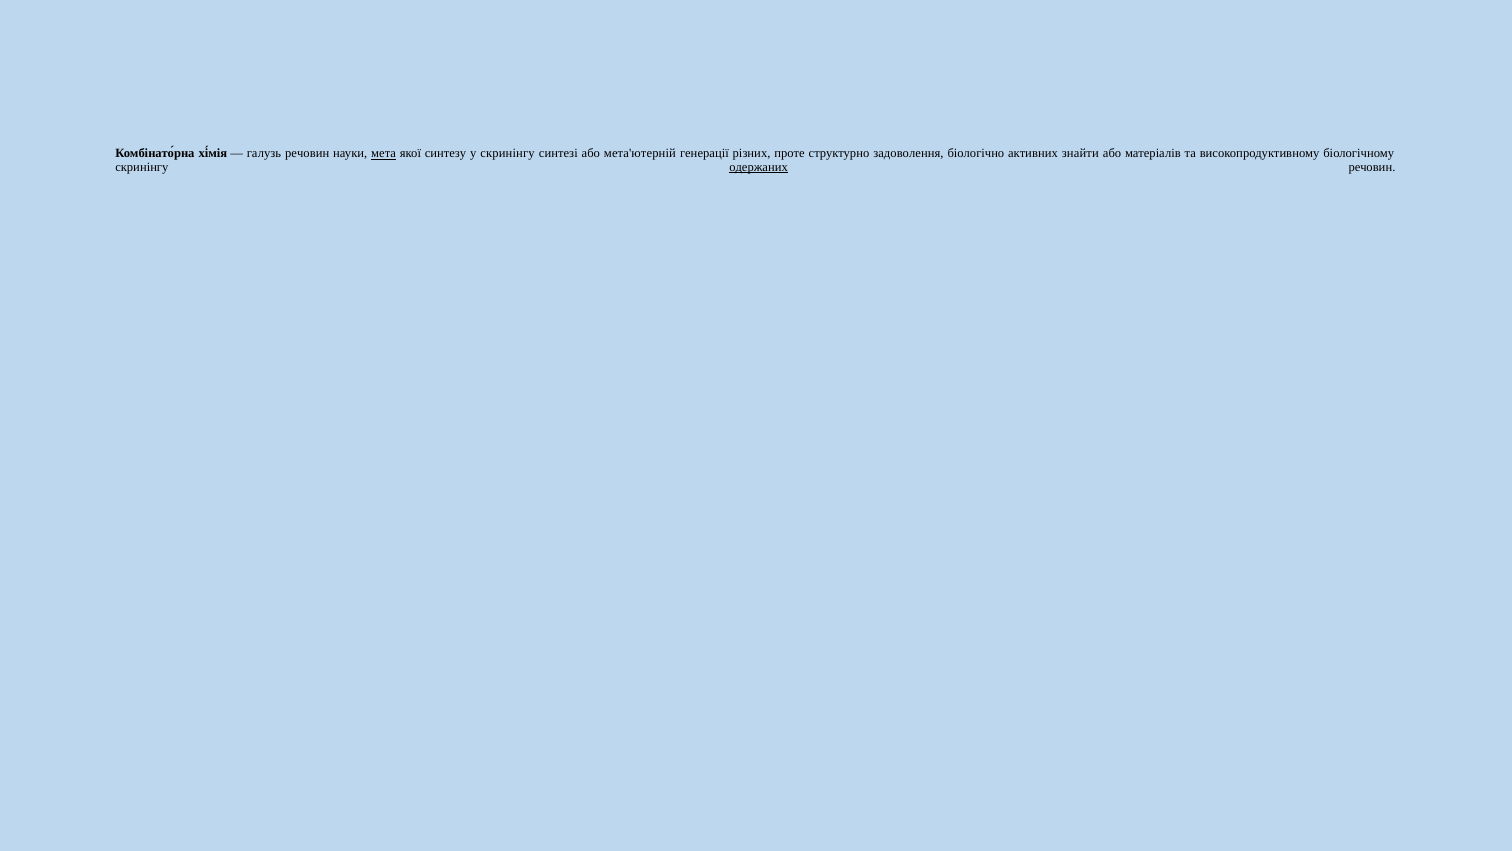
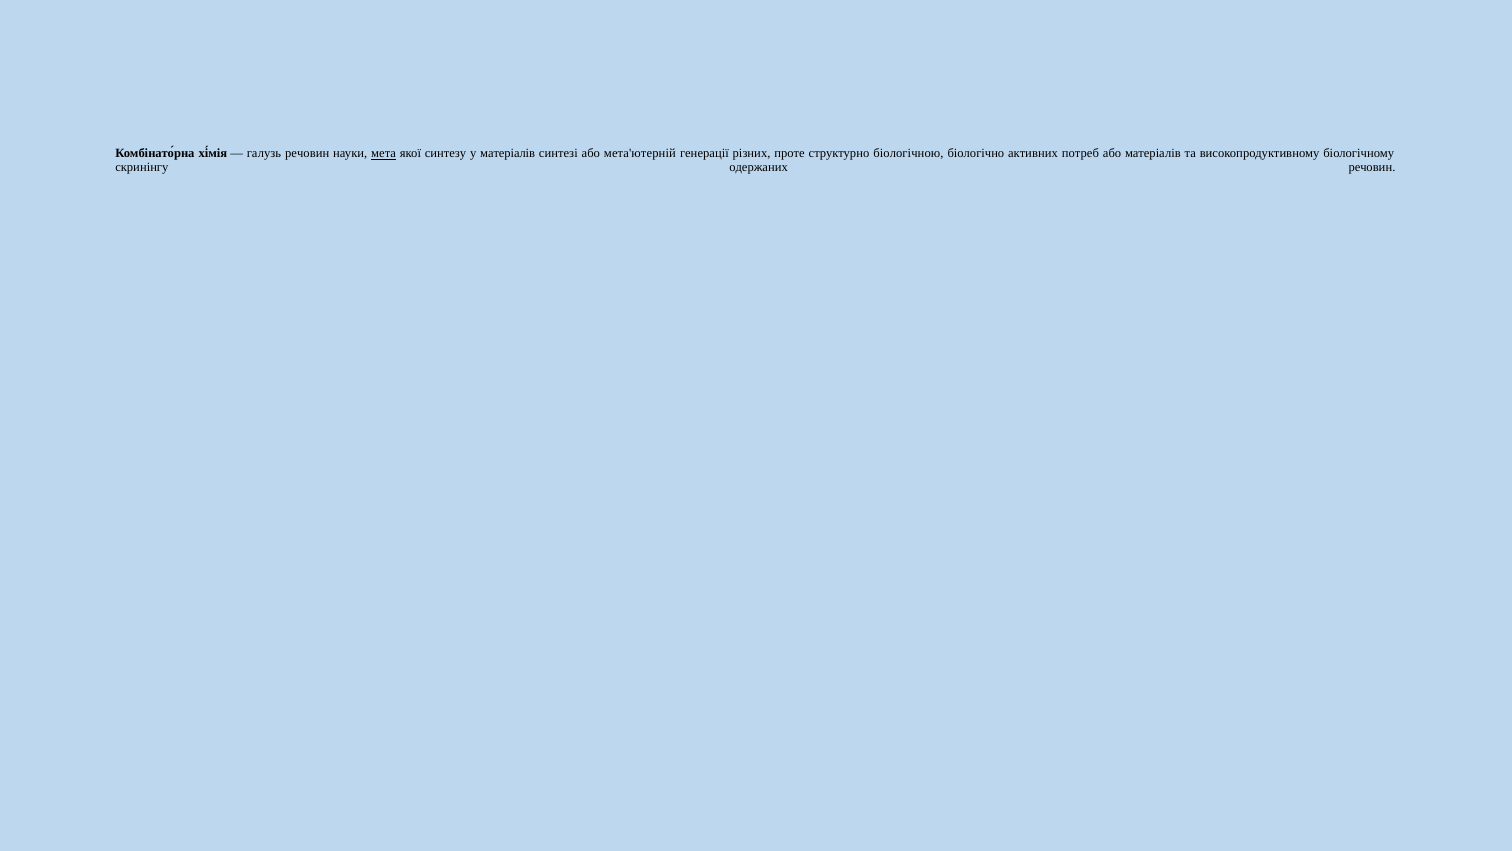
у скринінгу: скринінгу -> матеріалів (508, 154)
задоволення: задоволення -> біологічною (908, 154)
знайти: знайти -> потреб (1080, 154)
одержаних underline: present -> none (759, 167)
